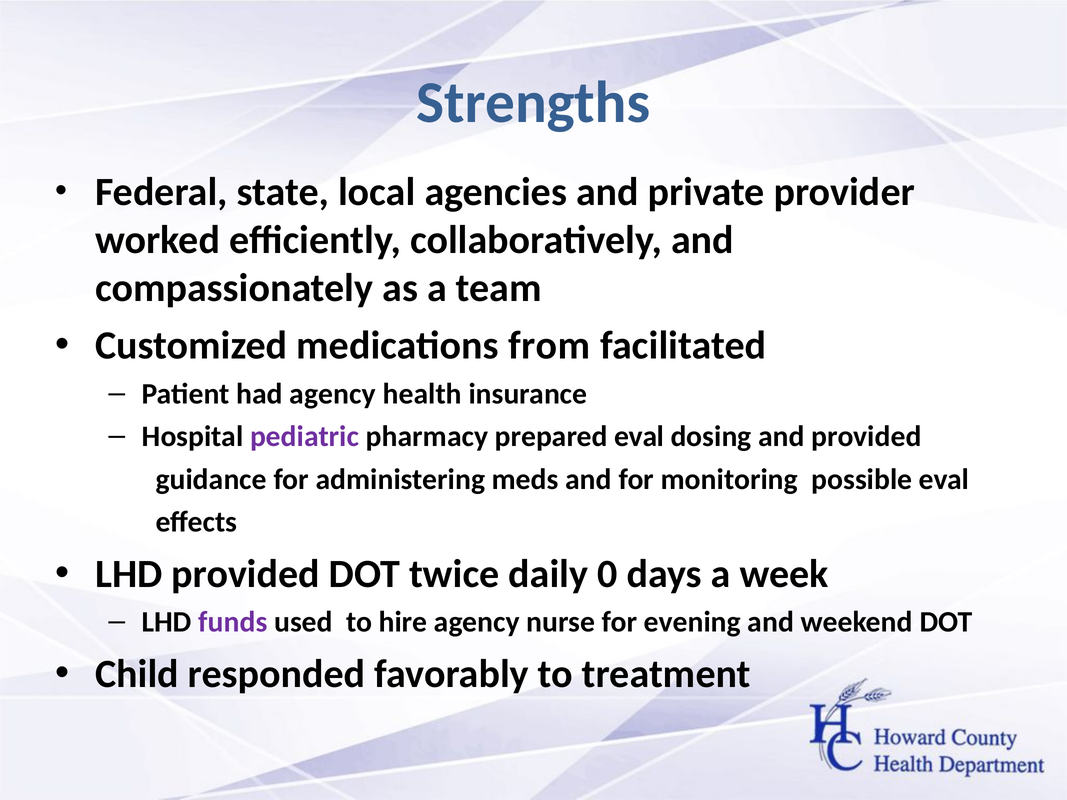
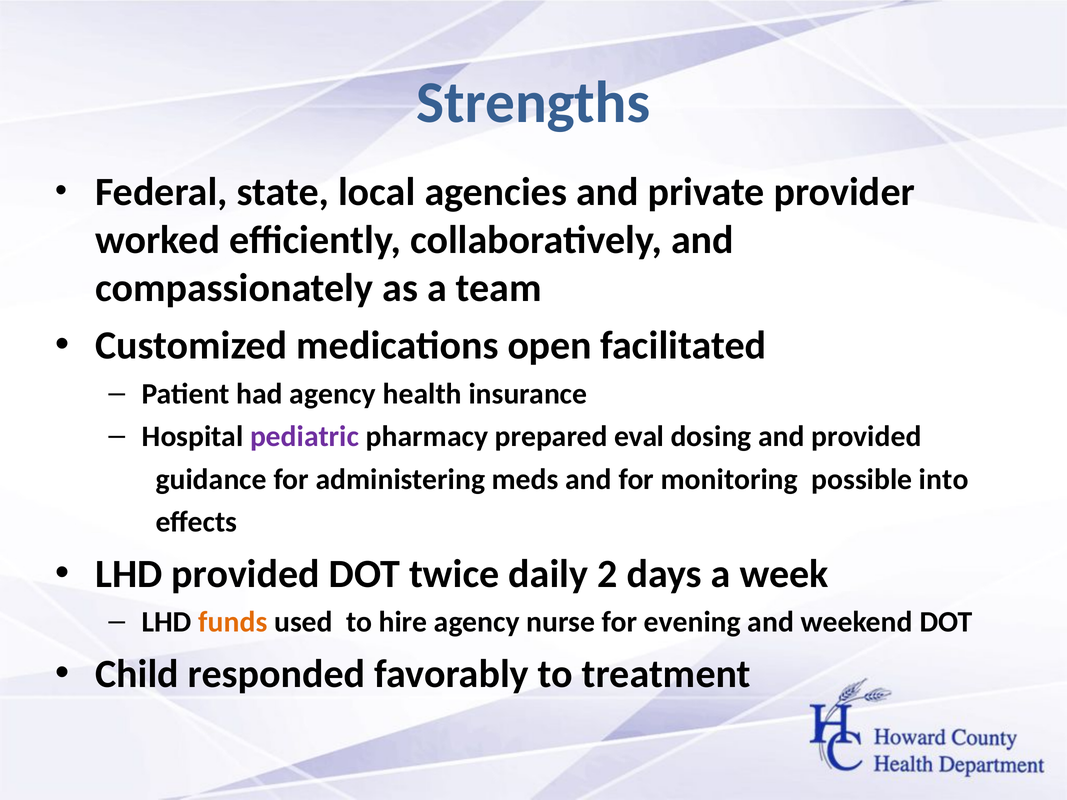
from: from -> open (550, 346)
possible eval: eval -> into (944, 479)
0: 0 -> 2 (607, 574)
funds colour: purple -> orange (233, 622)
